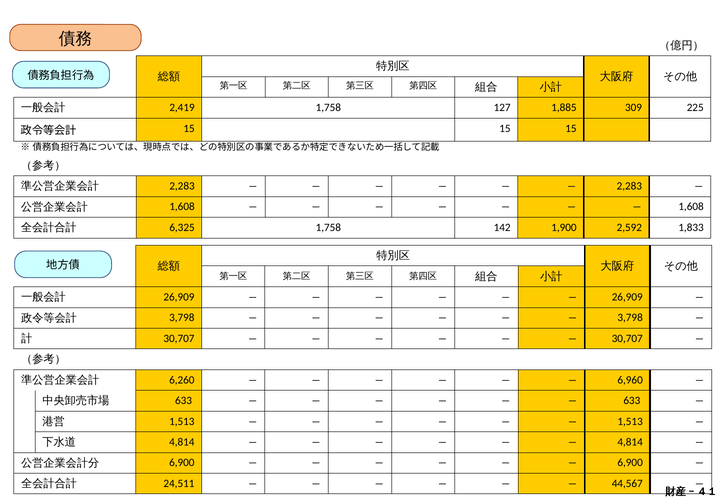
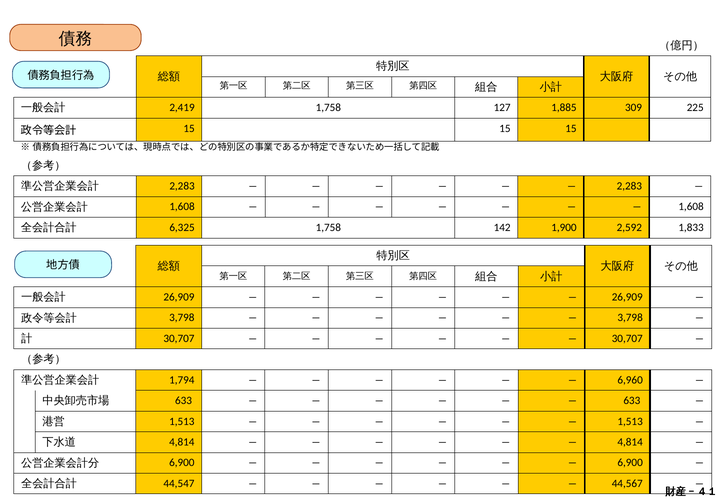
6,260: 6,260 -> 1,794 (182, 380)
24,511: 24,511 -> 44,547 (179, 483)
